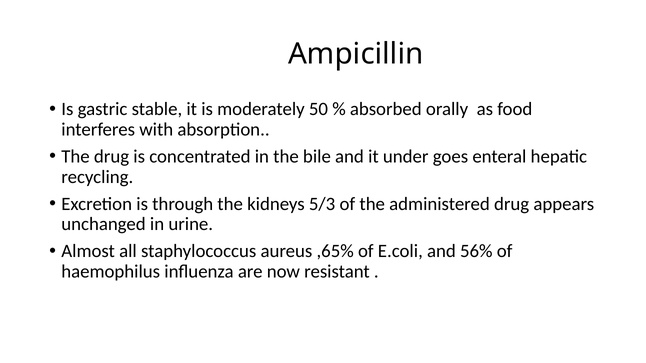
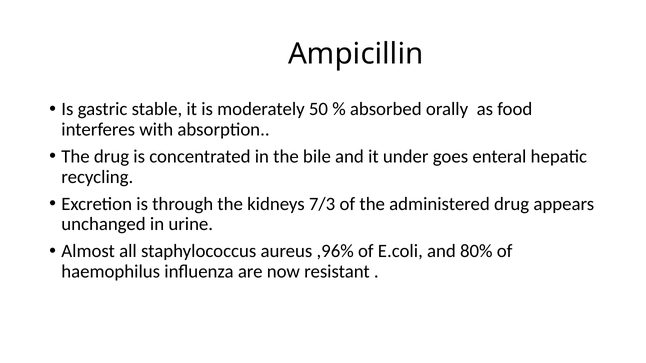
5/3: 5/3 -> 7/3 (322, 204)
,65%: ,65% -> ,96% (335, 252)
56%: 56% -> 80% (476, 252)
